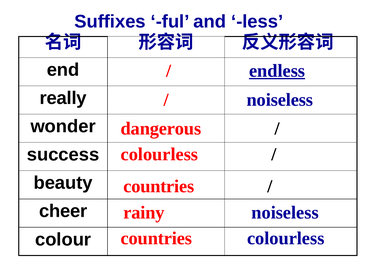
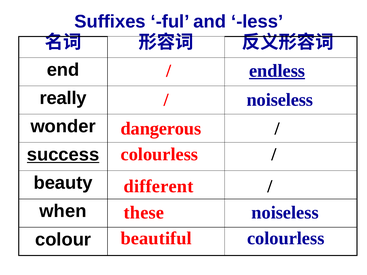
success underline: none -> present (63, 155)
countries: countries -> different (159, 186)
cheer: cheer -> when (63, 211)
rainy: rainy -> these (144, 213)
countries: countries -> beautiful (156, 238)
